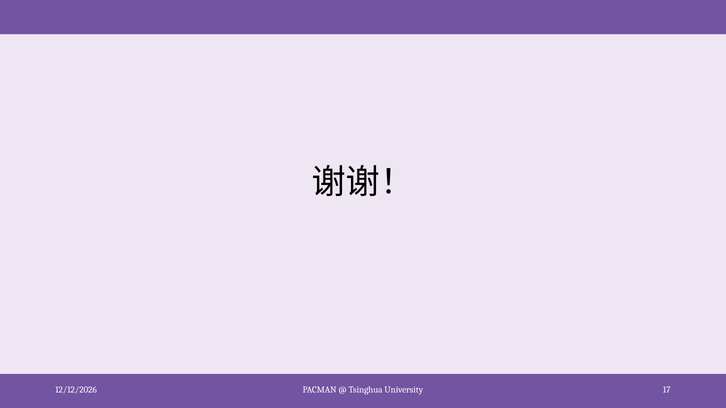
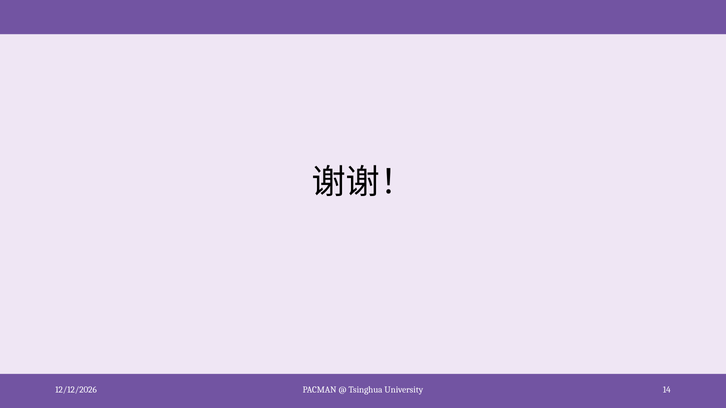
17: 17 -> 14 (667, 390)
